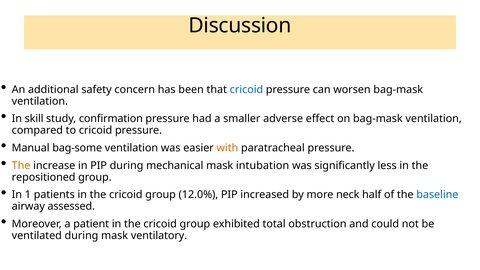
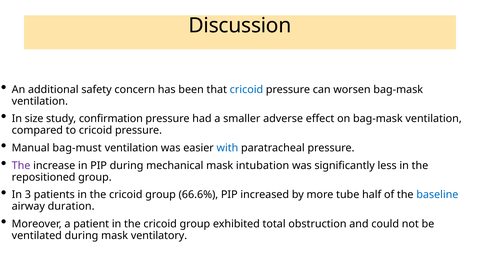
skill: skill -> size (34, 119)
bag-some: bag-some -> bag-must (77, 148)
with colour: orange -> blue (227, 148)
The colour: orange -> purple (21, 166)
1: 1 -> 3 (28, 195)
12.0%: 12.0% -> 66.6% (198, 195)
neck: neck -> tube (348, 195)
assessed: assessed -> duration (71, 206)
